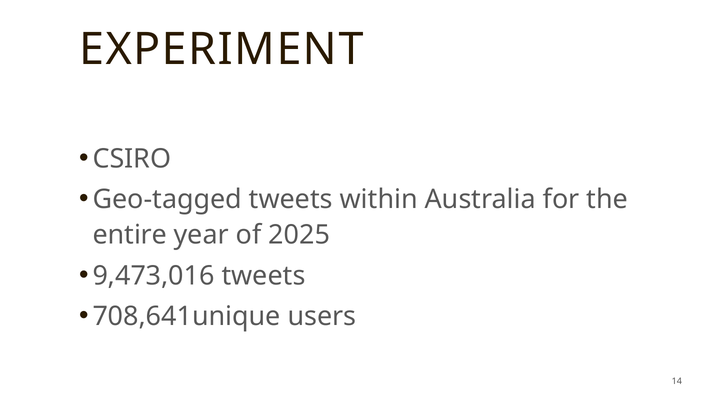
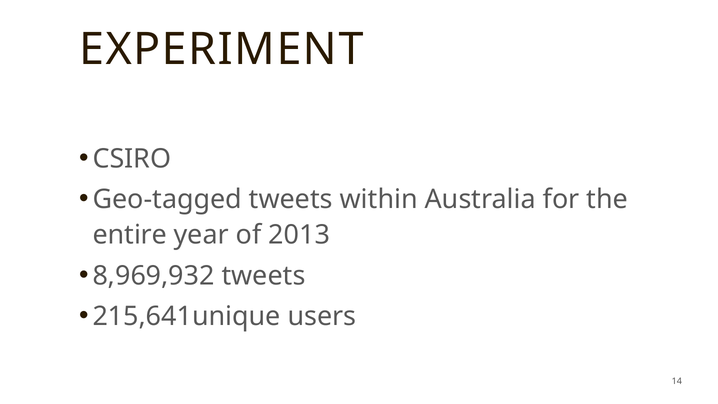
2025: 2025 -> 2013 (299, 235)
9,473,016: 9,473,016 -> 8,969,932 (154, 276)
708,641unique: 708,641unique -> 215,641unique (187, 316)
